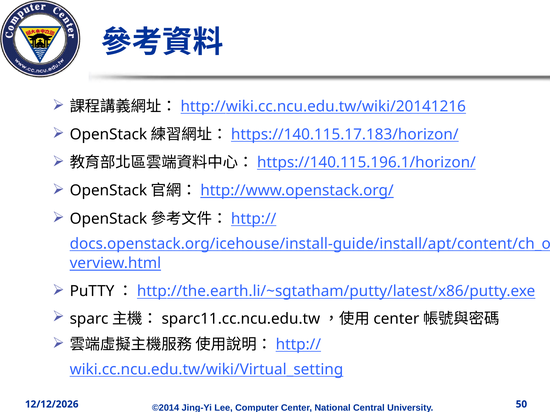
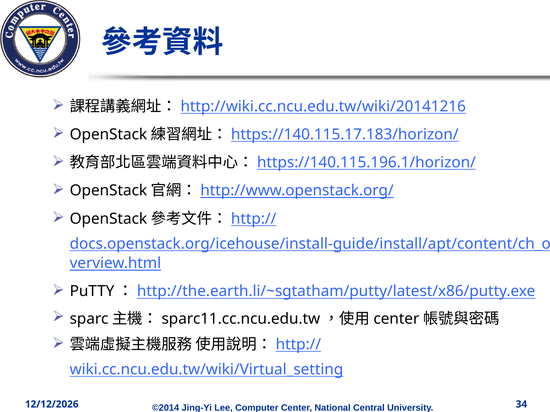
50: 50 -> 34 (521, 405)
